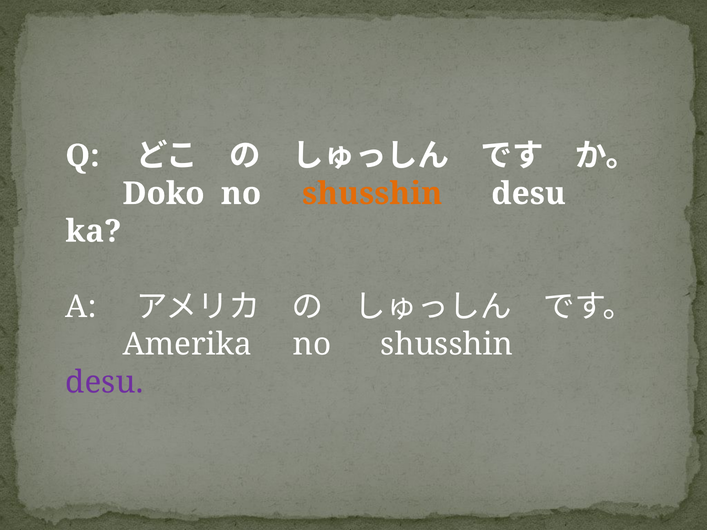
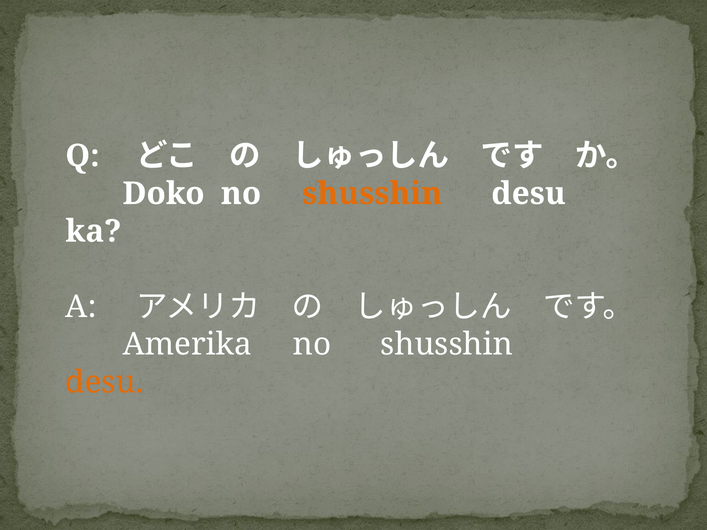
desu colour: purple -> orange (104, 382)
